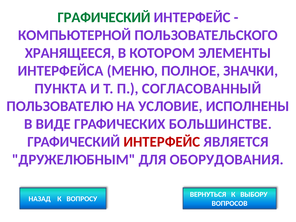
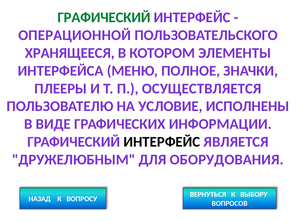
КОМПЬЮТЕРНОЙ: КОМПЬЮТЕРНОЙ -> ОПЕРАЦИОННОЙ (75, 35)
ПУНКТА: ПУНКТА -> ПЛЕЕРЫ (61, 89)
СОГЛАСОВАННЫЙ: СОГЛАСОВАННЫЙ -> ОСУЩЕСТВЛЯЕТСЯ (202, 89)
БОЛЬШИНСТВЕ: БОЛЬШИНСТВЕ -> ИНФОРМАЦИИ (220, 124)
ИНТЕРФЕЙС colour: red -> black (162, 142)
